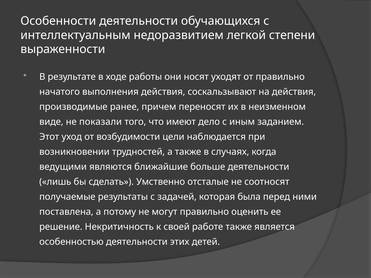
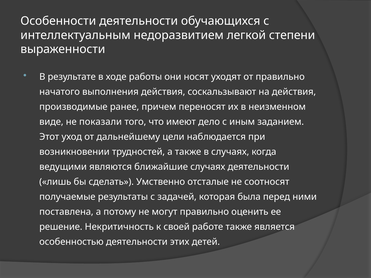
возбудимости: возбудимости -> дальнейшему (128, 137)
ближайшие больше: больше -> случаях (208, 167)
